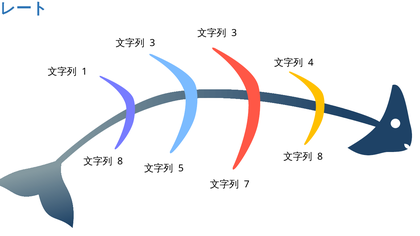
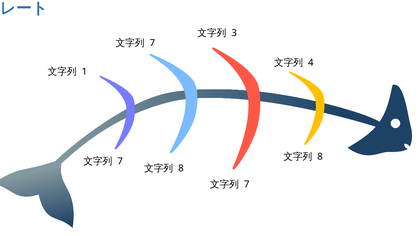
3: 3 -> 7 (152, 43)
8: 8 -> 7 (120, 161)
5: 5 -> 8 (181, 169)
